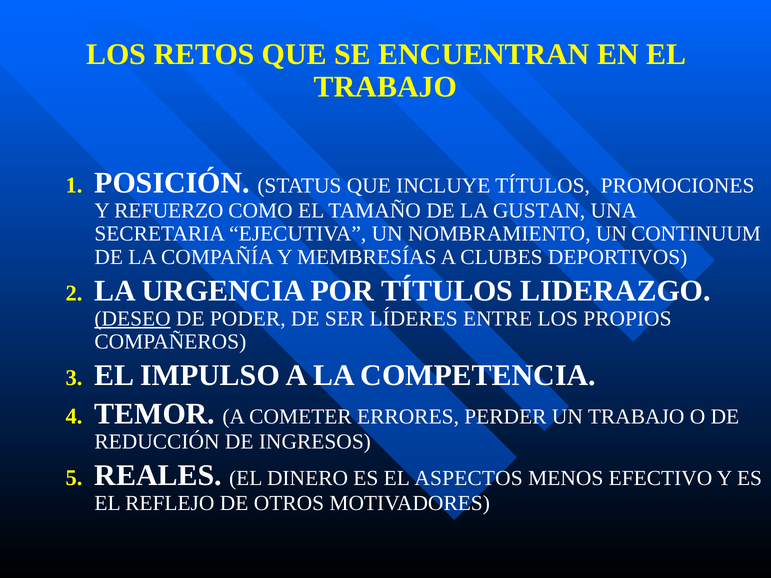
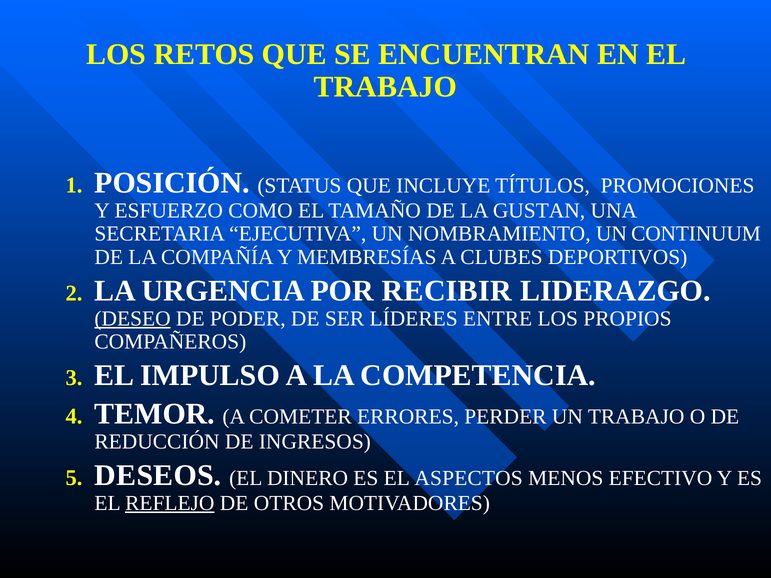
REFUERZO: REFUERZO -> ESFUERZO (169, 211)
POR TÍTULOS: TÍTULOS -> RECIBIR (447, 291)
REALES: REALES -> DESEOS (158, 475)
REFLEJO underline: none -> present (170, 503)
